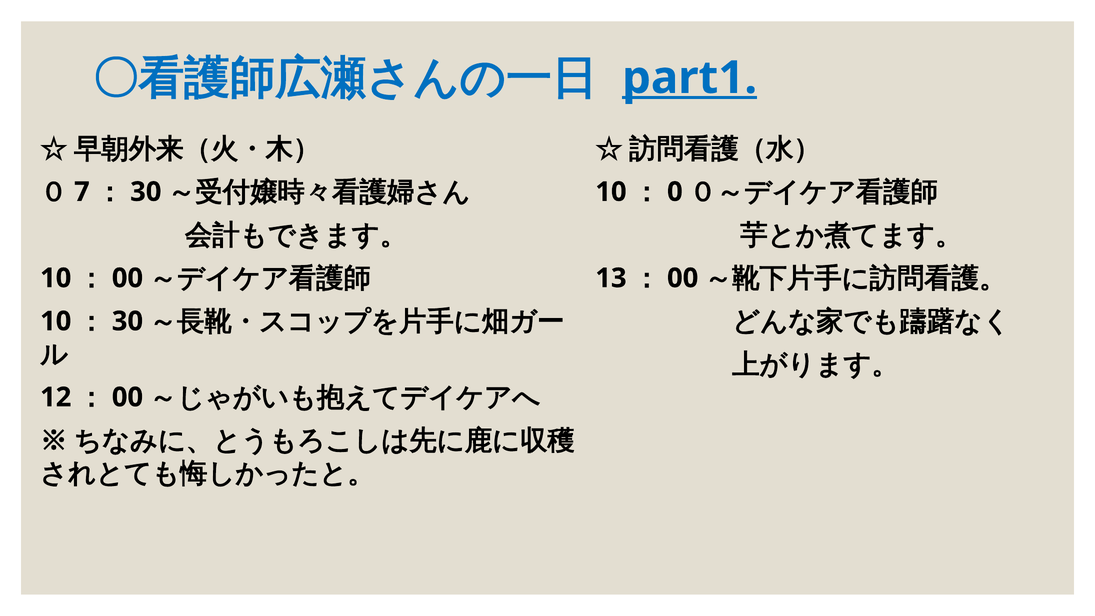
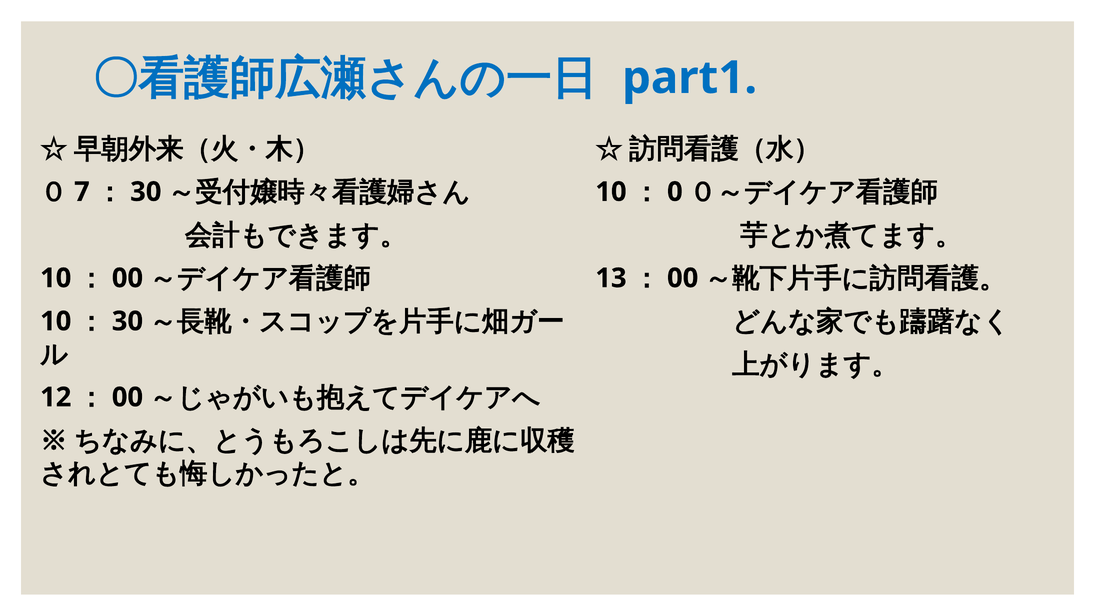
part1 underline: present -> none (690, 78)
